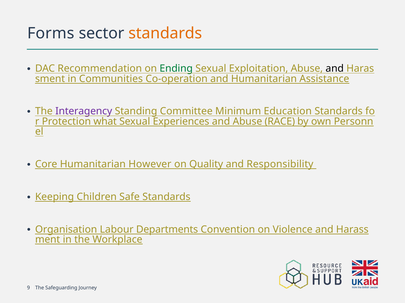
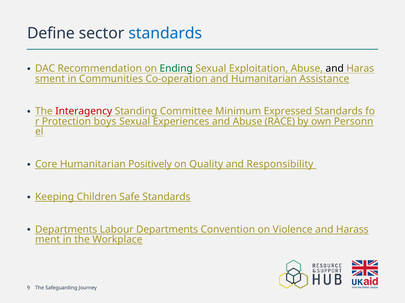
Forms: Forms -> Define (51, 34)
standards colour: orange -> blue (165, 34)
Interagency colour: purple -> red (84, 112)
Education: Education -> Expressed (288, 112)
what: what -> boys (105, 122)
However: However -> Positively (150, 165)
Organisation: Organisation -> Departments (66, 230)
